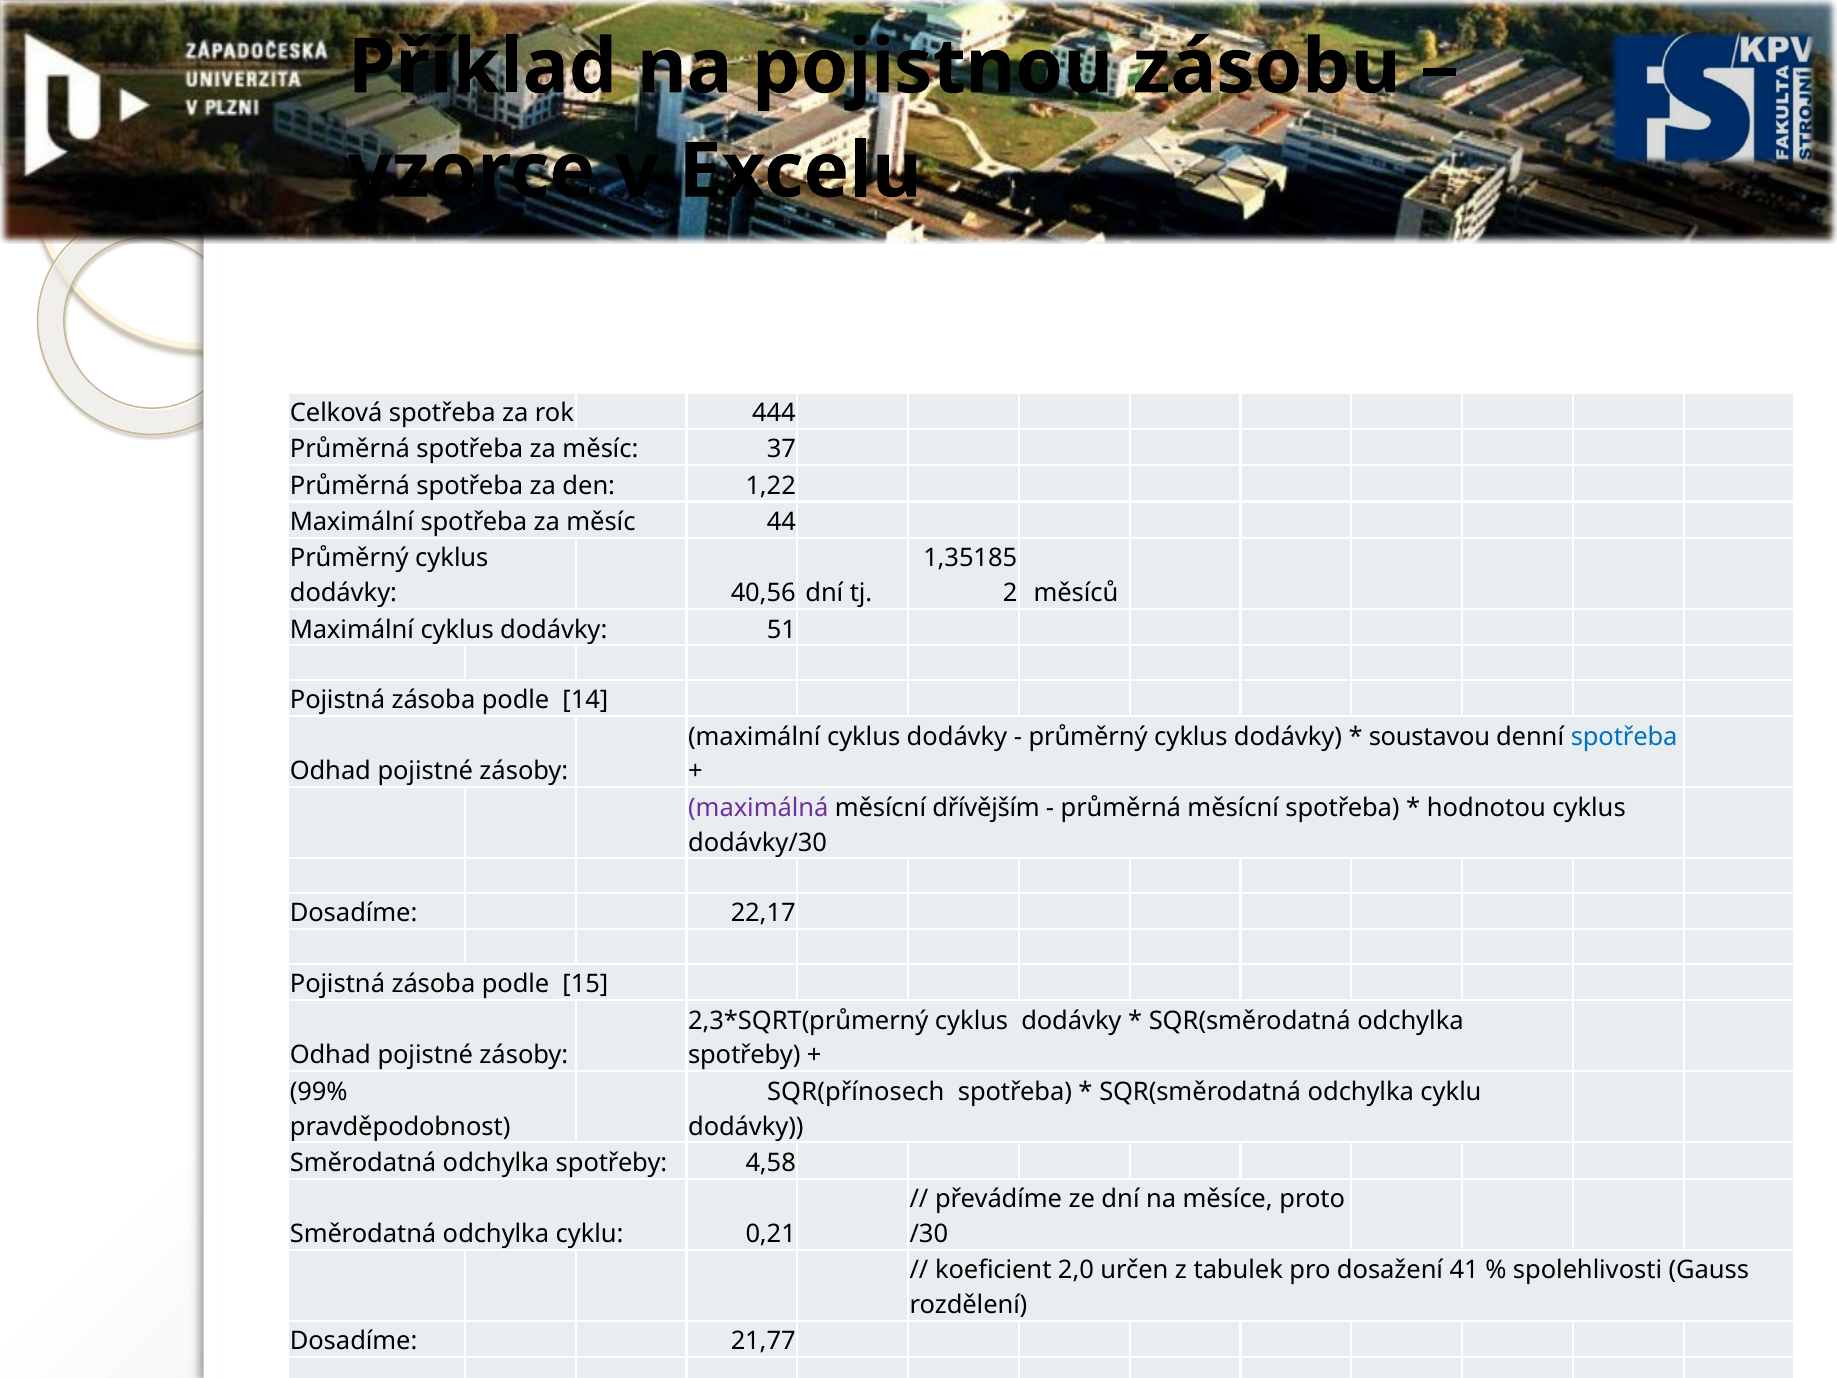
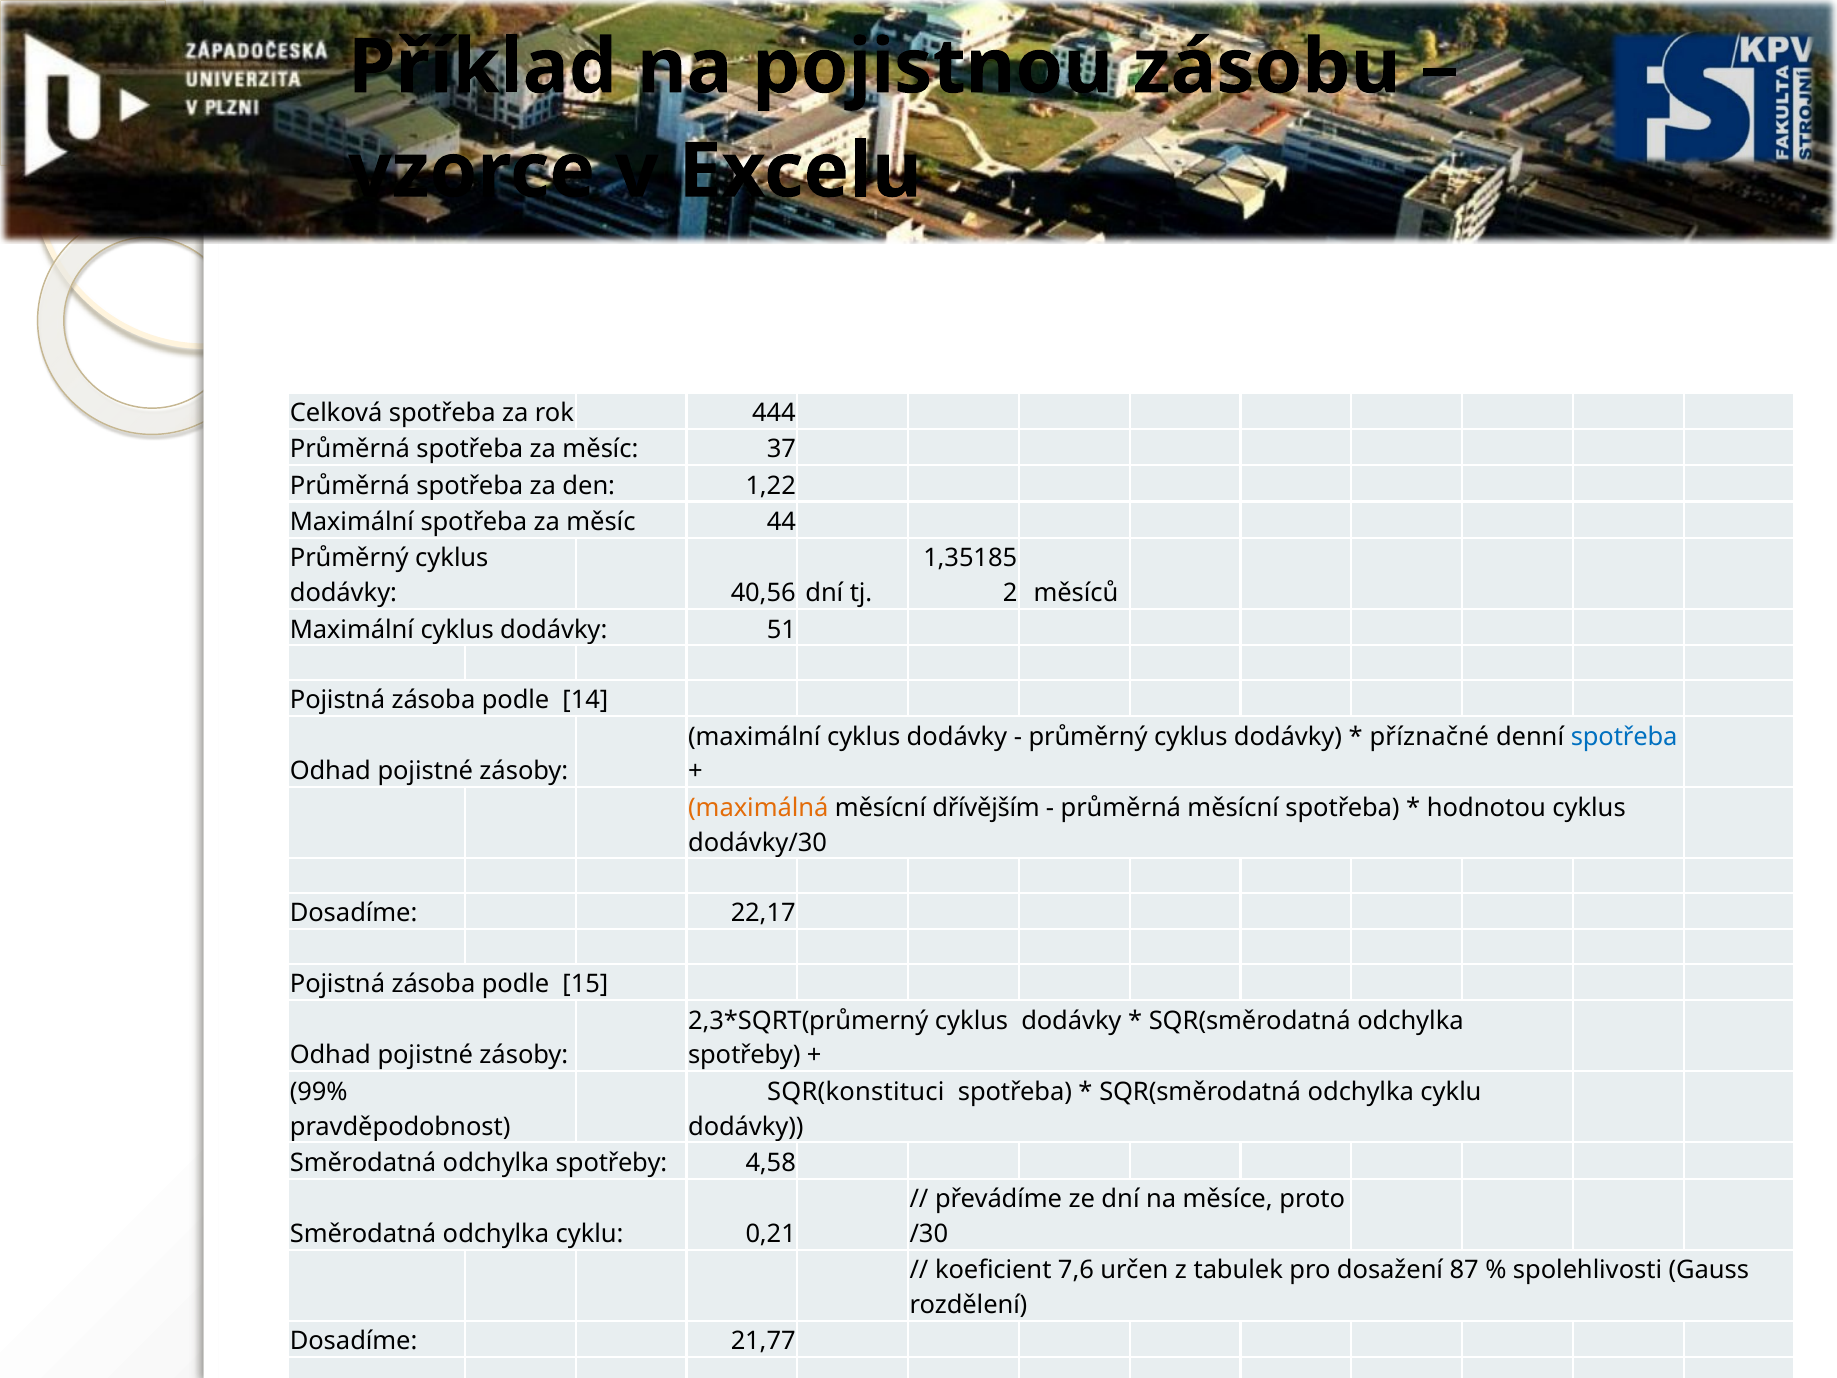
soustavou: soustavou -> příznačné (1429, 737)
maximálná colour: purple -> orange (758, 808)
SQR(přínosech: SQR(přínosech -> SQR(konstituci (856, 1092)
2,0: 2,0 -> 7,6 (1076, 1270)
41: 41 -> 87 (1464, 1270)
